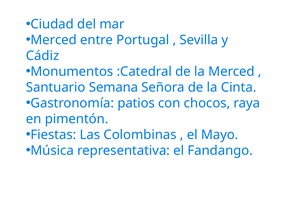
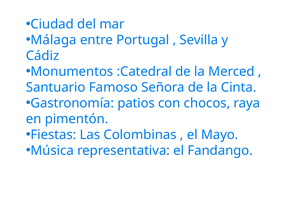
Merced: Merced -> Málaga (54, 40)
Semana: Semana -> Famoso (113, 87)
